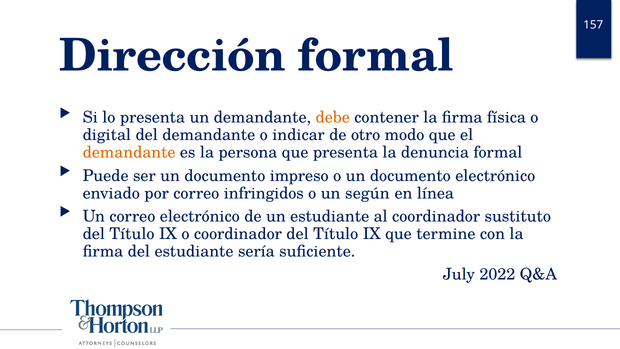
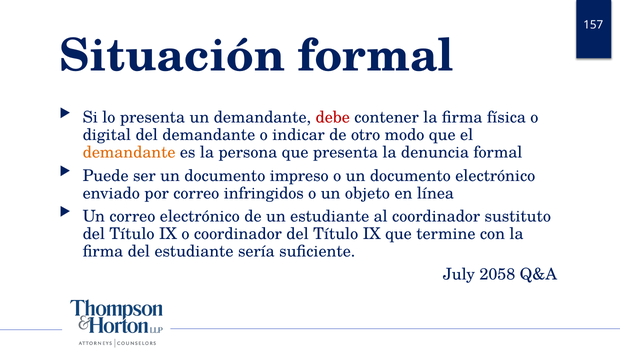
Dirección: Dirección -> Situación (172, 56)
debe colour: orange -> red (333, 118)
según: según -> objeto (367, 193)
2022: 2022 -> 2058 (497, 274)
